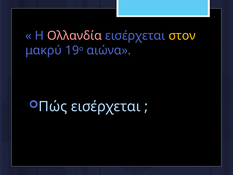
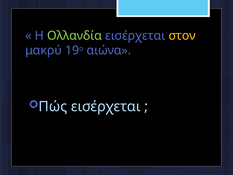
Ολλανδία colour: pink -> light green (74, 36)
